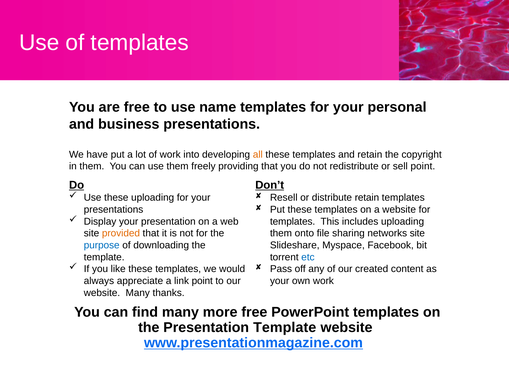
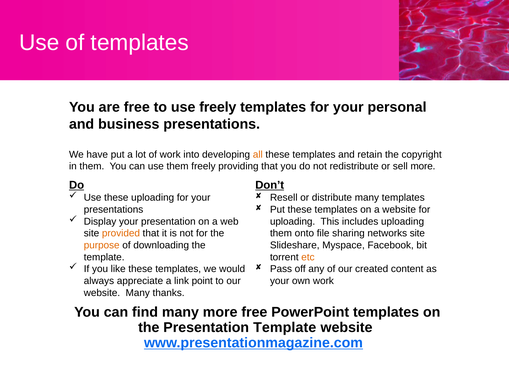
use name: name -> freely (218, 107)
sell point: point -> more (423, 166)
distribute retain: retain -> many (367, 197)
templates: templates -> uploading (293, 221)
purpose colour: blue -> orange (102, 245)
etc colour: blue -> orange (308, 257)
